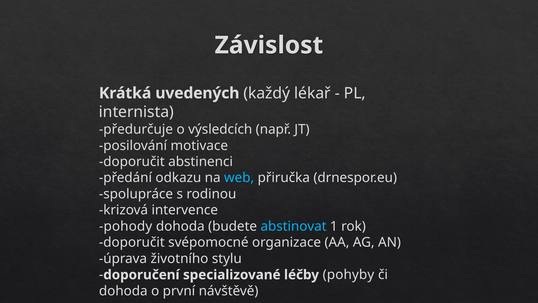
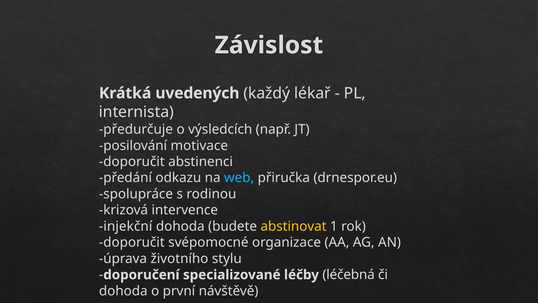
pohody: pohody -> injekční (126, 226)
abstinovat colour: light blue -> yellow (294, 226)
pohyby: pohyby -> léčebná (349, 274)
